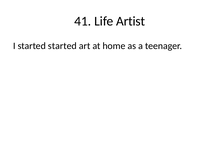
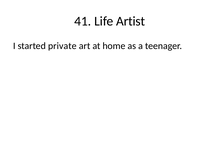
started started: started -> private (62, 46)
